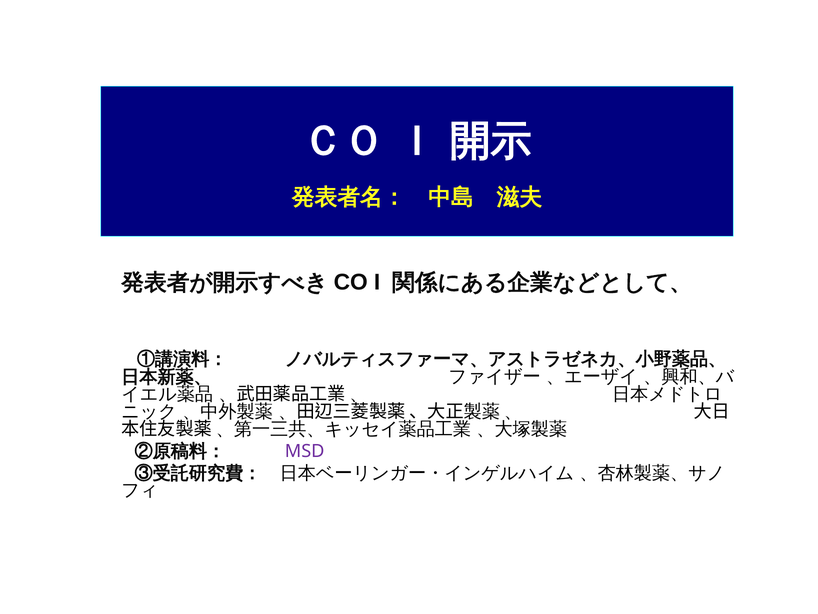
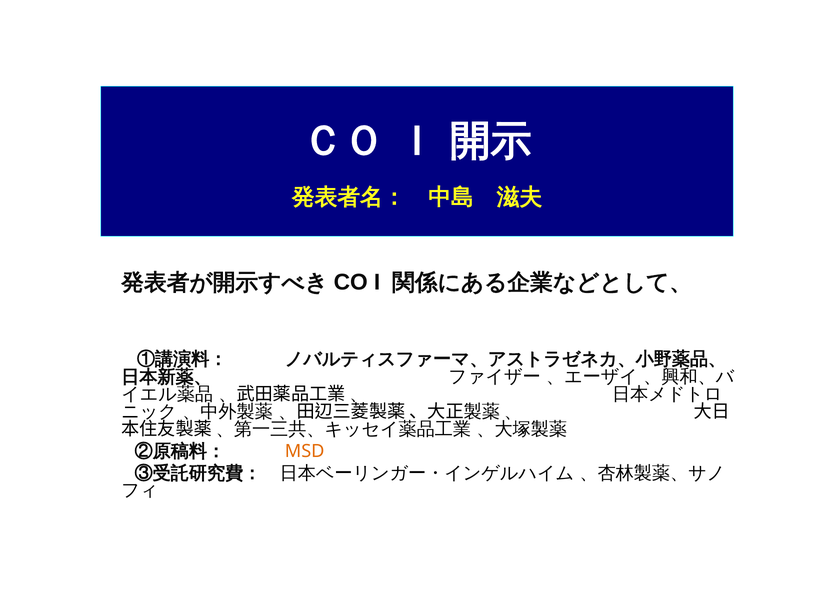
MSD colour: purple -> orange (305, 451)
